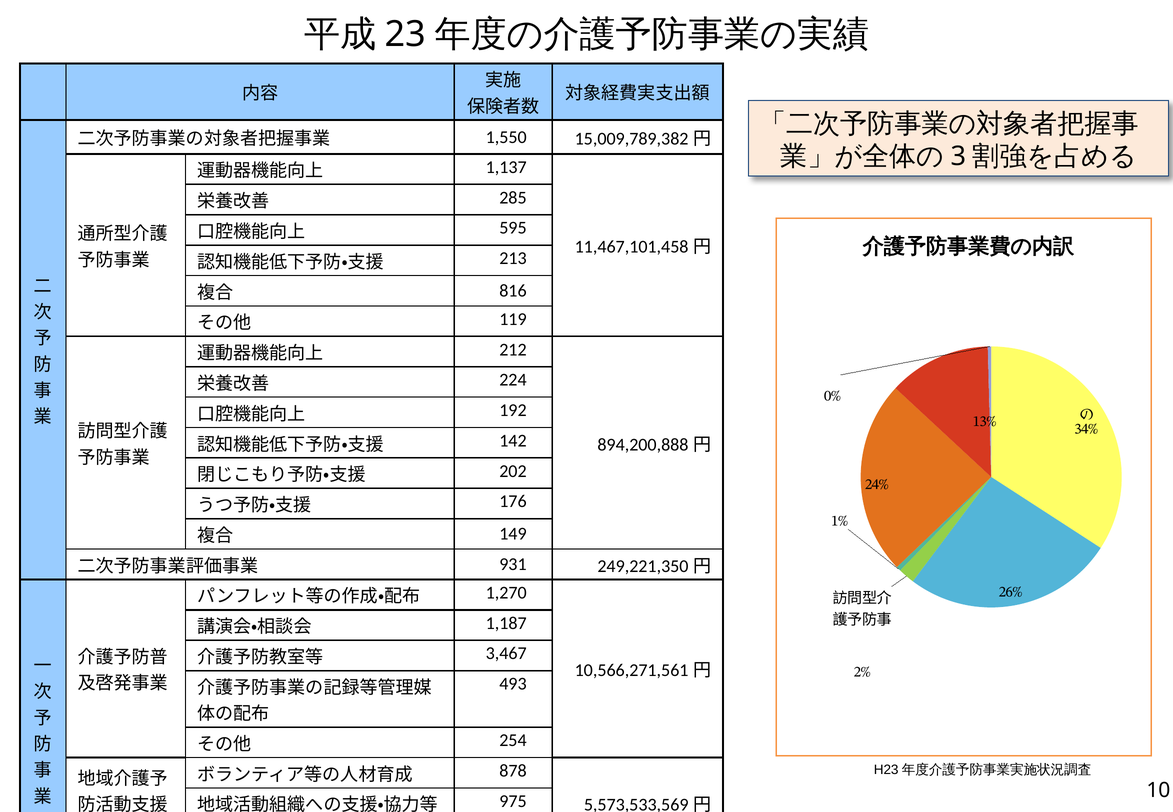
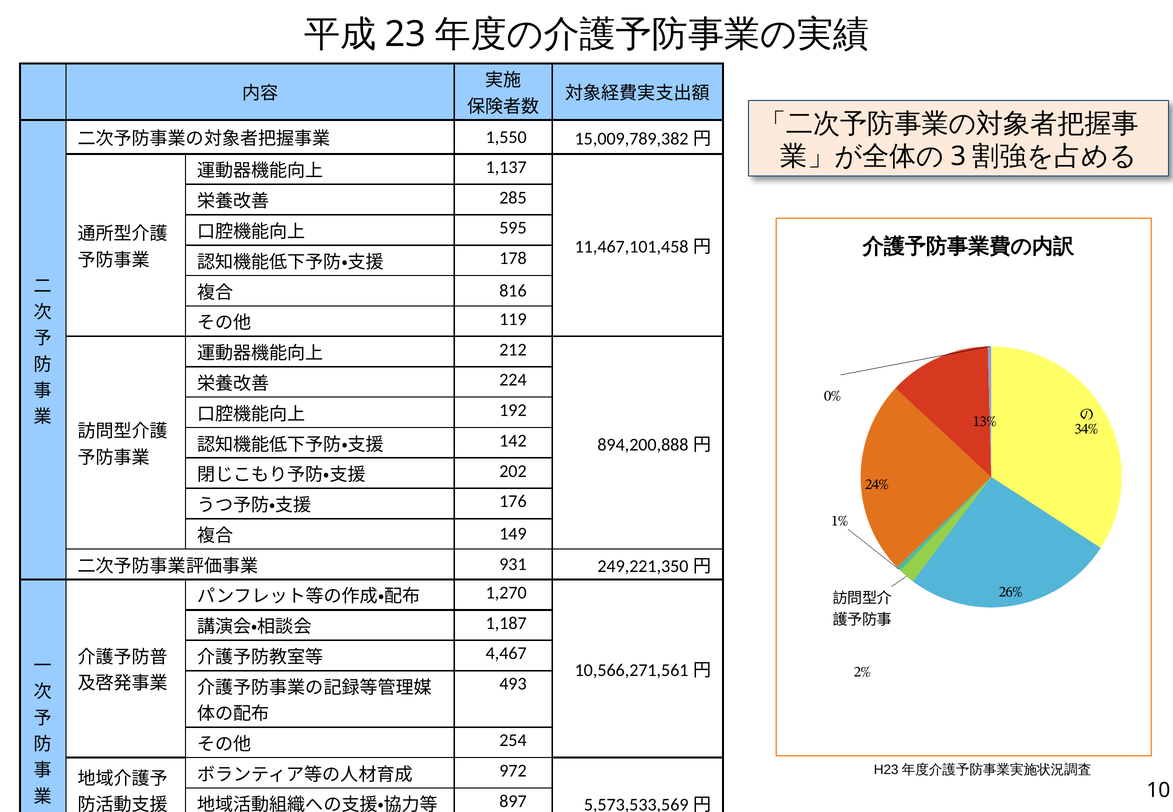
213: 213 -> 178 (513, 258)
3,467: 3,467 -> 4,467 (506, 654)
878: 878 -> 972 (513, 771)
975: 975 -> 897 (513, 801)
